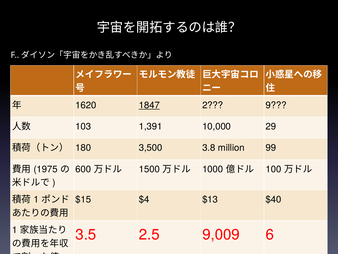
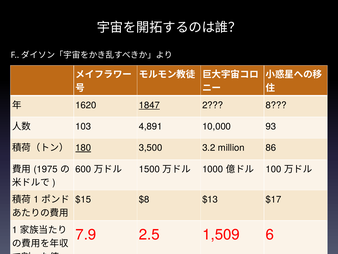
9: 9 -> 8 (276, 105)
1,391: 1,391 -> 4,891 (151, 126)
29: 29 -> 93 (271, 126)
180 underline: none -> present (83, 148)
3.8: 3.8 -> 3.2 (209, 148)
99: 99 -> 86 (271, 148)
$4: $4 -> $8 (144, 199)
$40: $40 -> $17 (273, 199)
3.5: 3.5 -> 7.9 (86, 234)
9,009: 9,009 -> 1,509 (221, 234)
